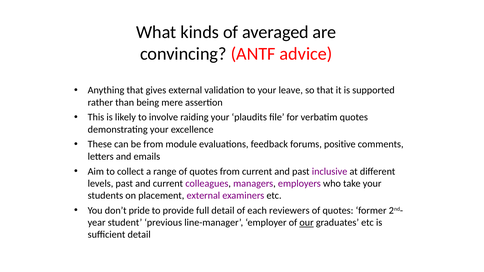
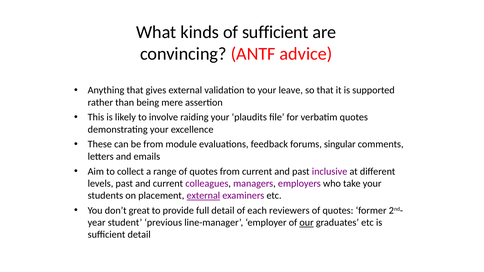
of averaged: averaged -> sufficient (275, 32)
positive: positive -> singular (340, 144)
external underline: none -> present (203, 196)
pride: pride -> great (139, 211)
